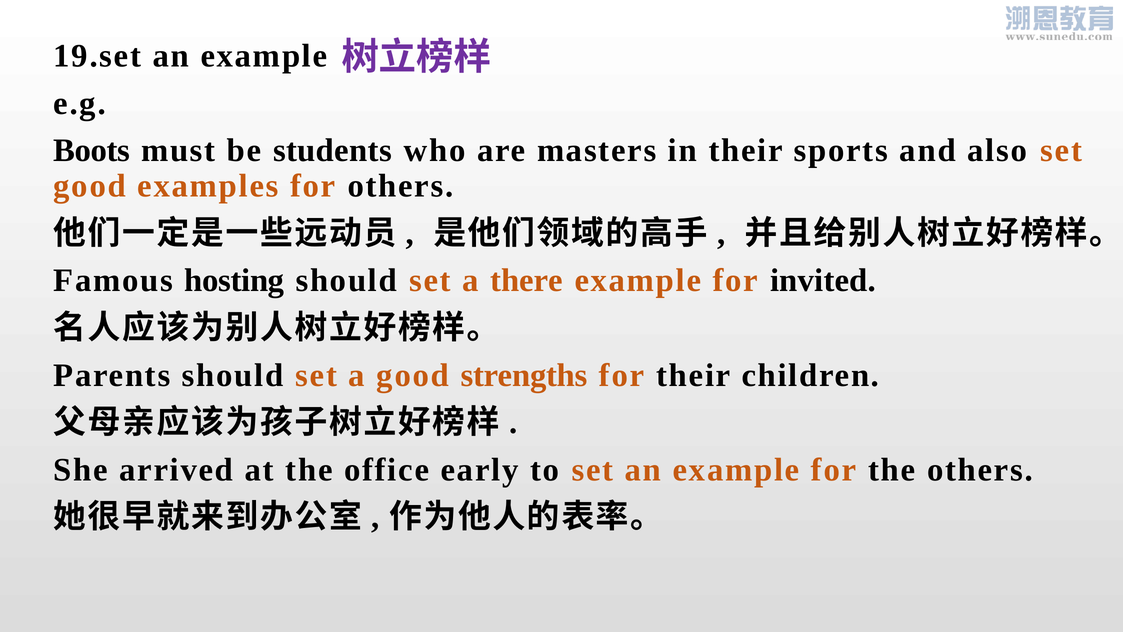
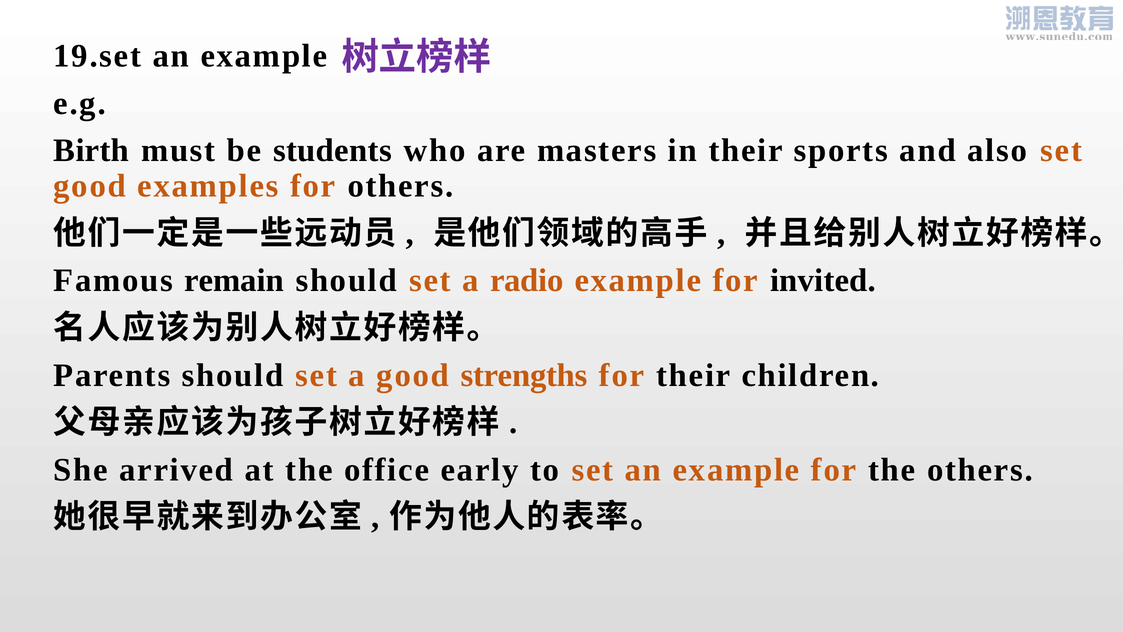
Boots: Boots -> Birth (91, 150)
hosting: hosting -> remain (234, 280)
there: there -> radio (527, 280)
